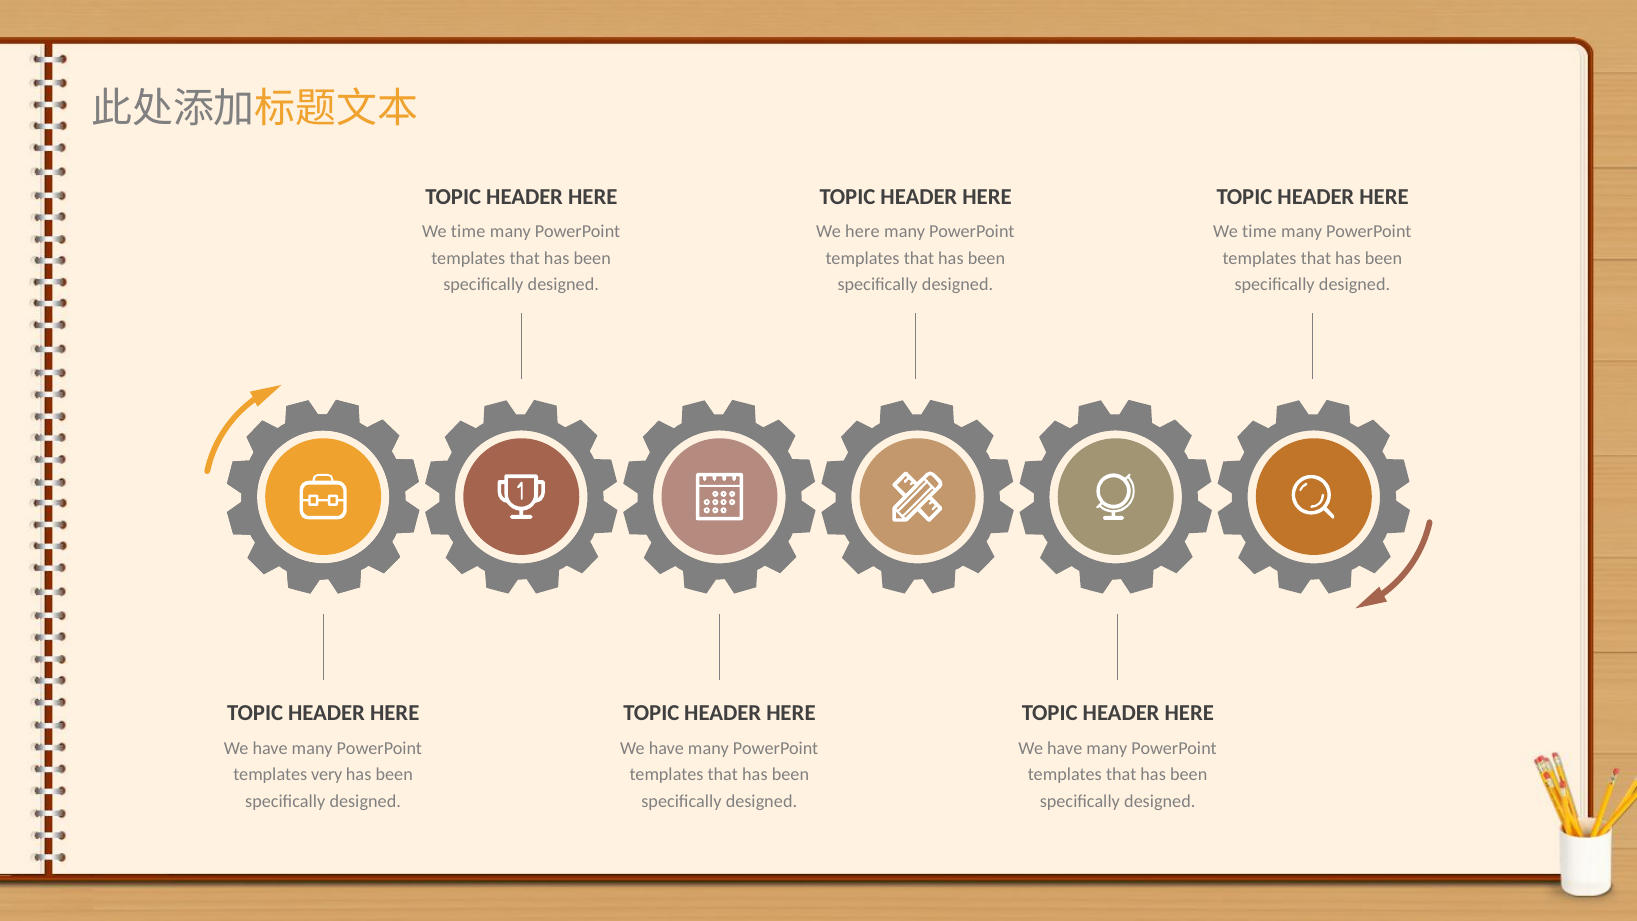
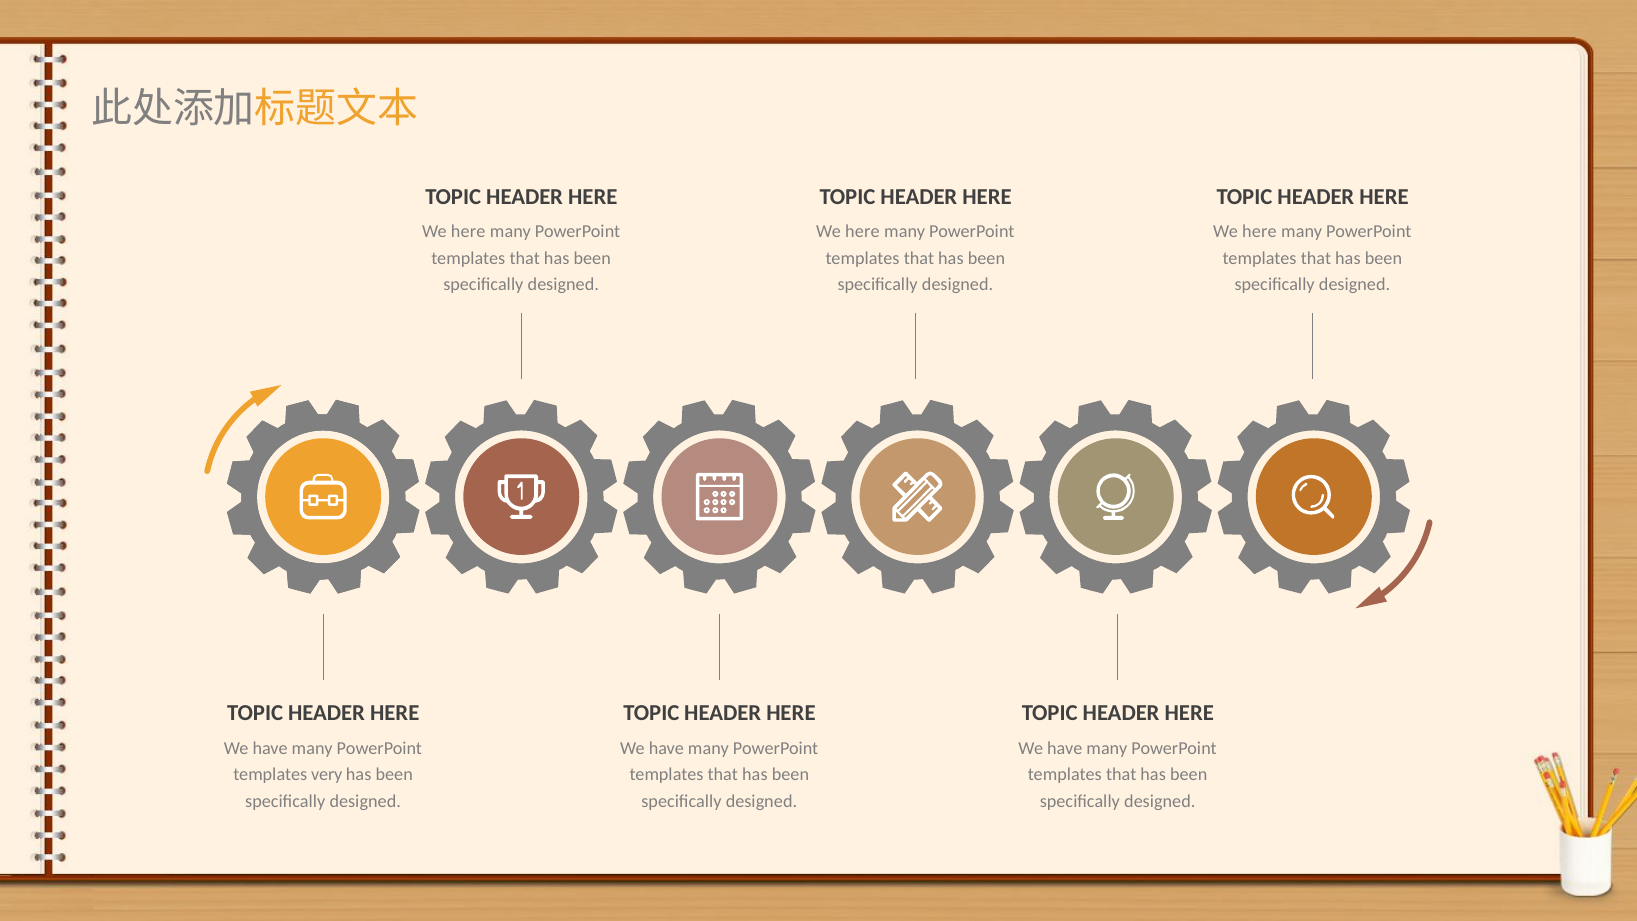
time: time -> here (468, 232)
time: time -> here (1259, 232)
